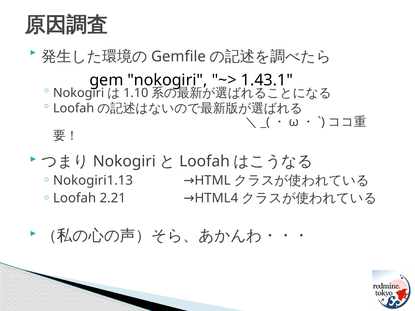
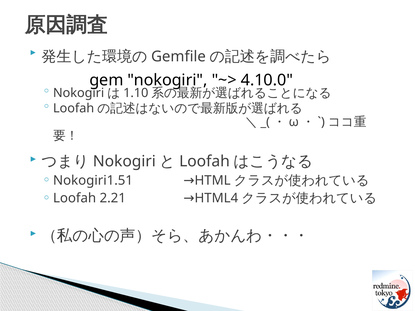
1.43.1: 1.43.1 -> 4.10.0 (267, 80)
Nokogiri1.13: Nokogiri1.13 -> Nokogiri1.51 (93, 181)
